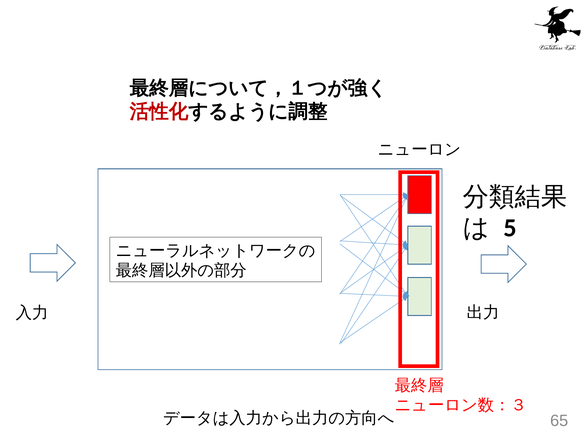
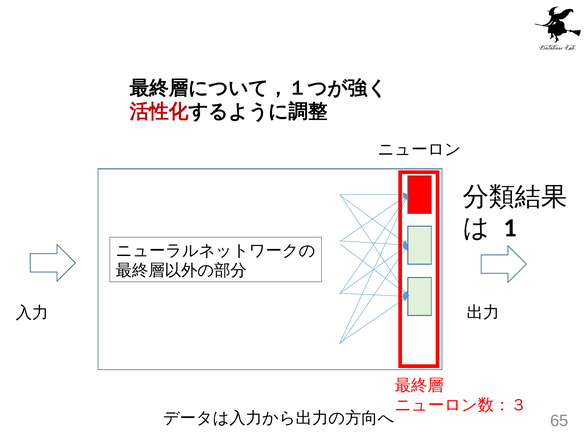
5: 5 -> 1 (510, 228)
